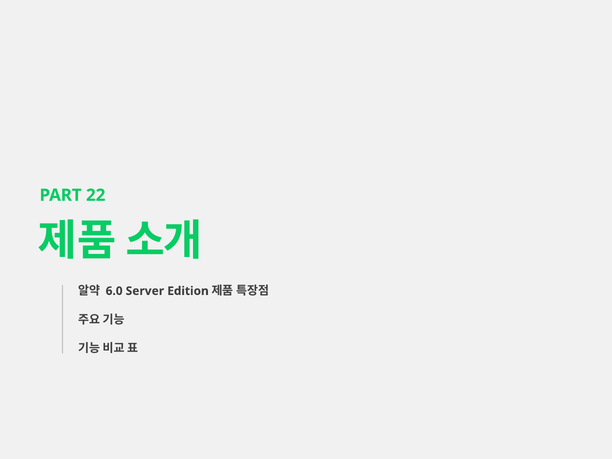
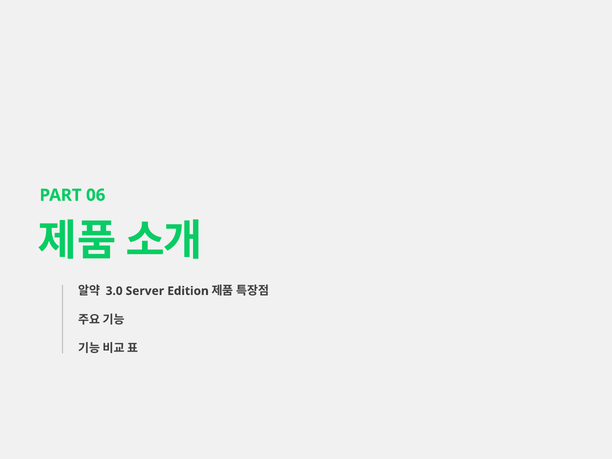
22: 22 -> 06 (96, 195)
6.0: 6.0 -> 3.0 (114, 291)
